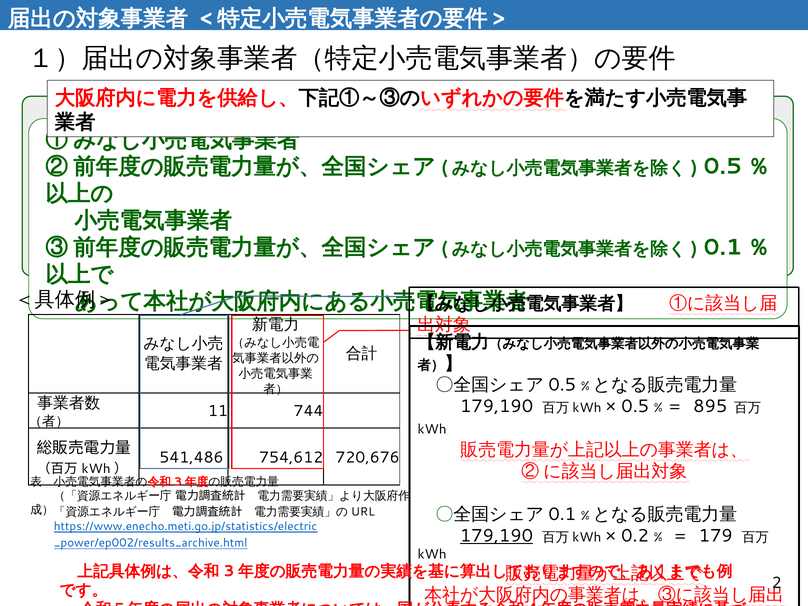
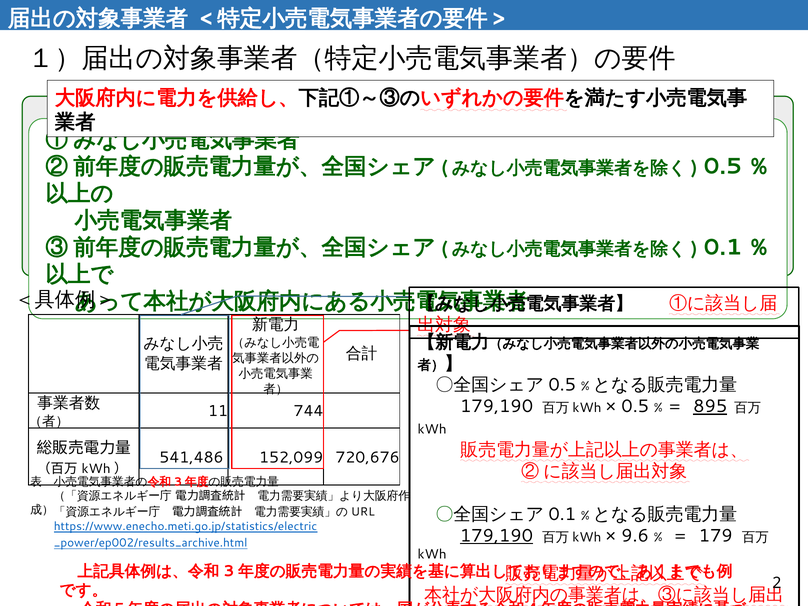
895 underline: none -> present (710, 407)
754,612: 754,612 -> 152,099 (291, 457)
0.2: 0.2 -> 9.6 (635, 536)
